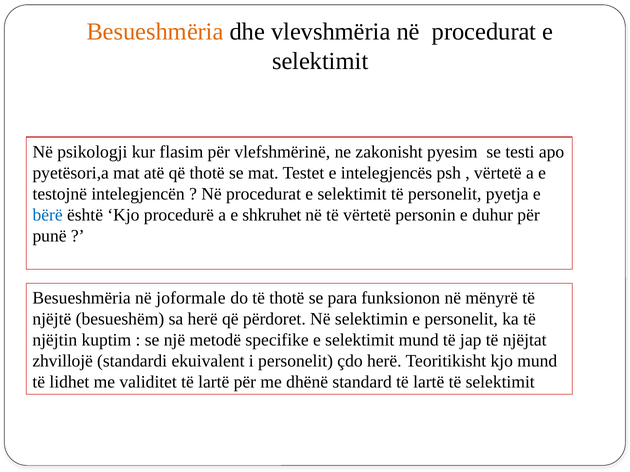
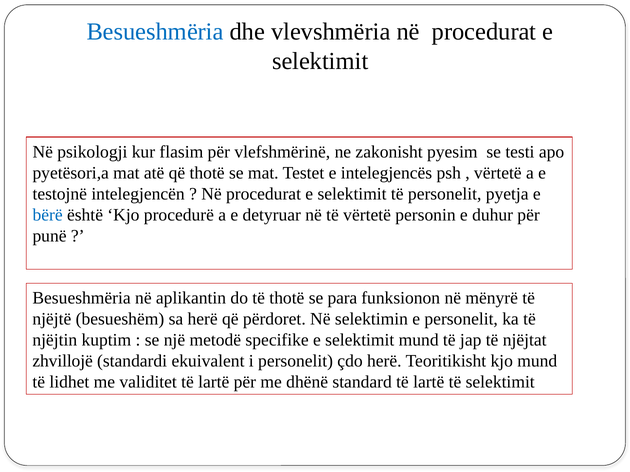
Besueshmëria colour: orange -> blue (155, 32)
shkruhet: shkruhet -> detyruar (272, 215)
joformale: joformale -> aplikantin (191, 298)
